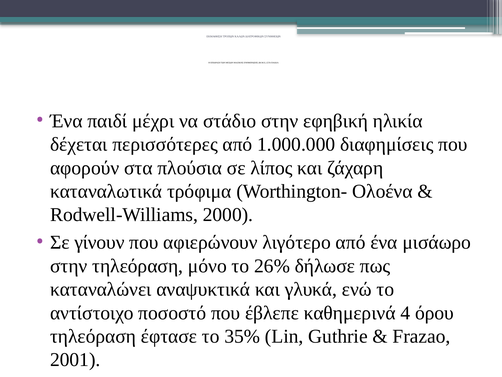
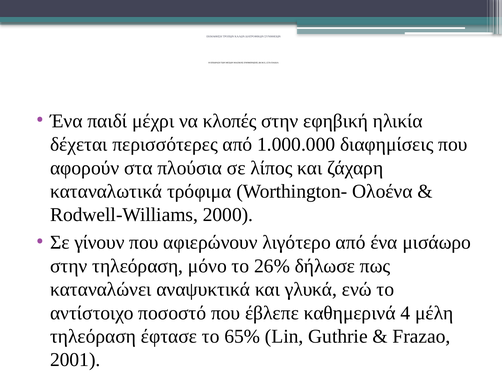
στάδιο: στάδιο -> κλοπές (230, 121)
όρου: όρου -> μέλη (434, 313)
35%: 35% -> 65% (242, 336)
